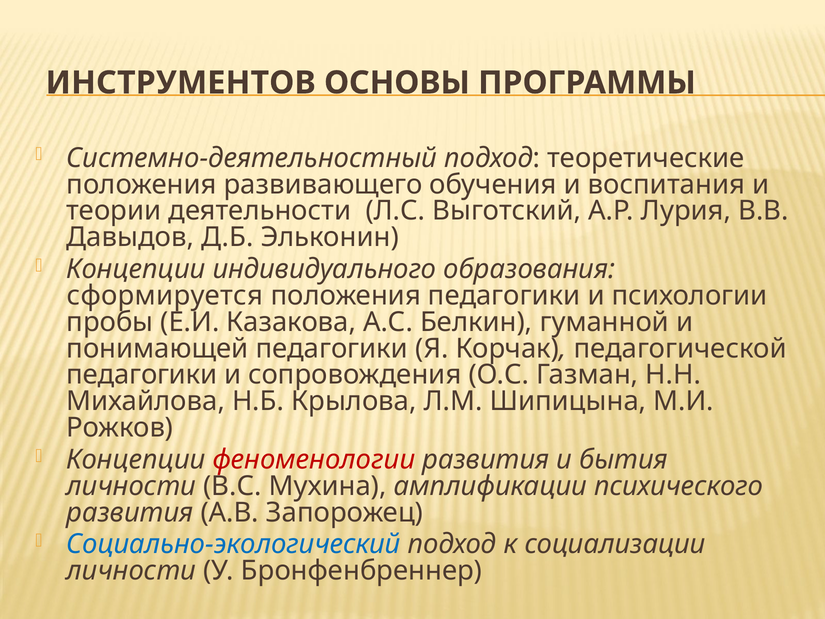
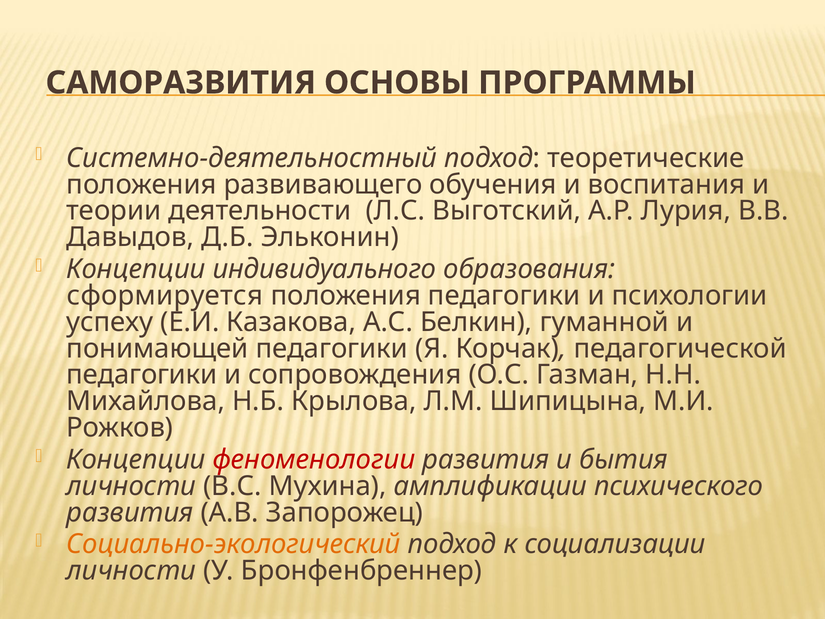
ИНСТРУМЕНТОВ: ИНСТРУМЕНТОВ -> САМОРАЗВИТИЯ (181, 83)
пробы: пробы -> успеху (110, 322)
Социально-экологический colour: blue -> orange (234, 544)
